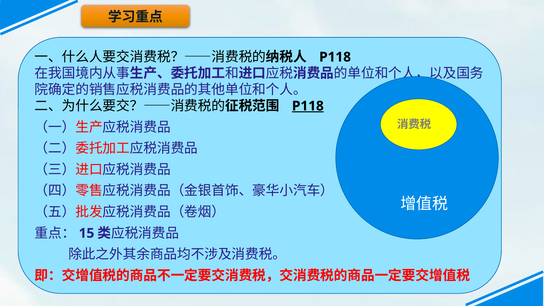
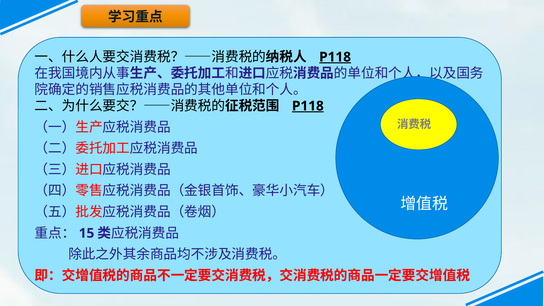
P118 underline: none -> present (335, 57)
